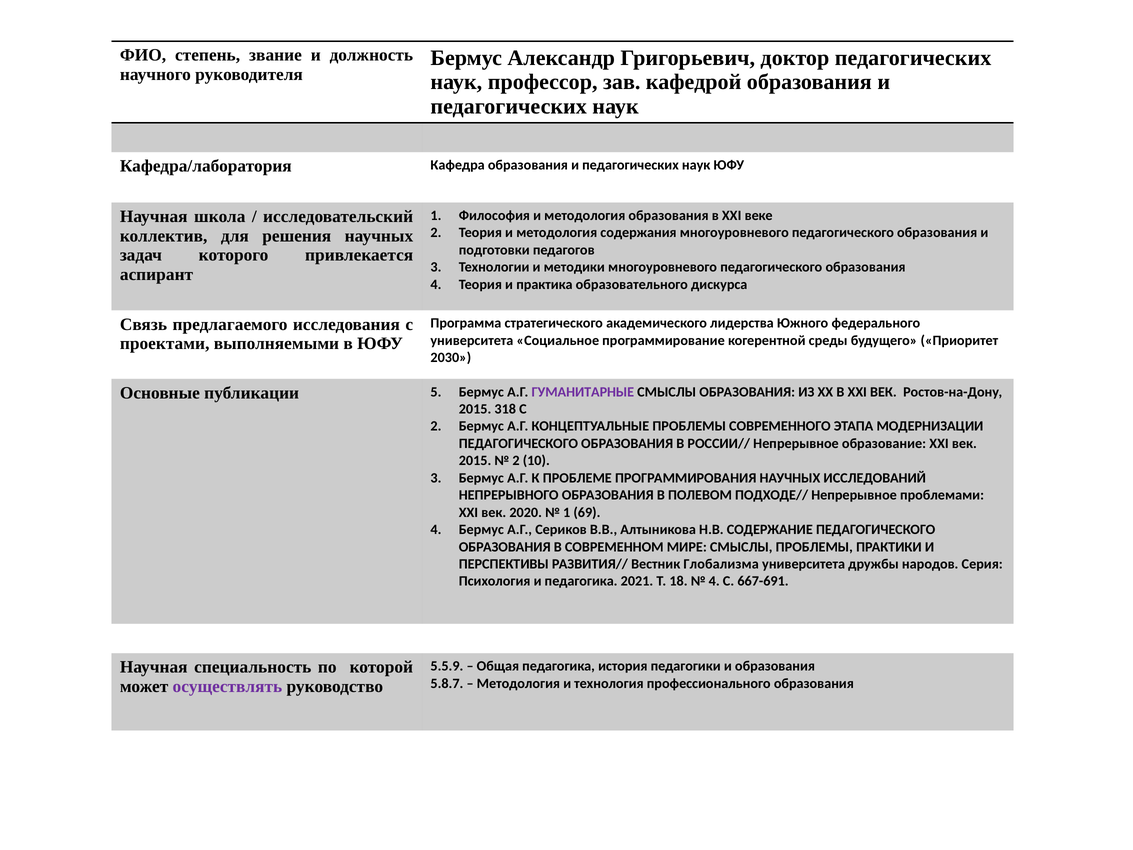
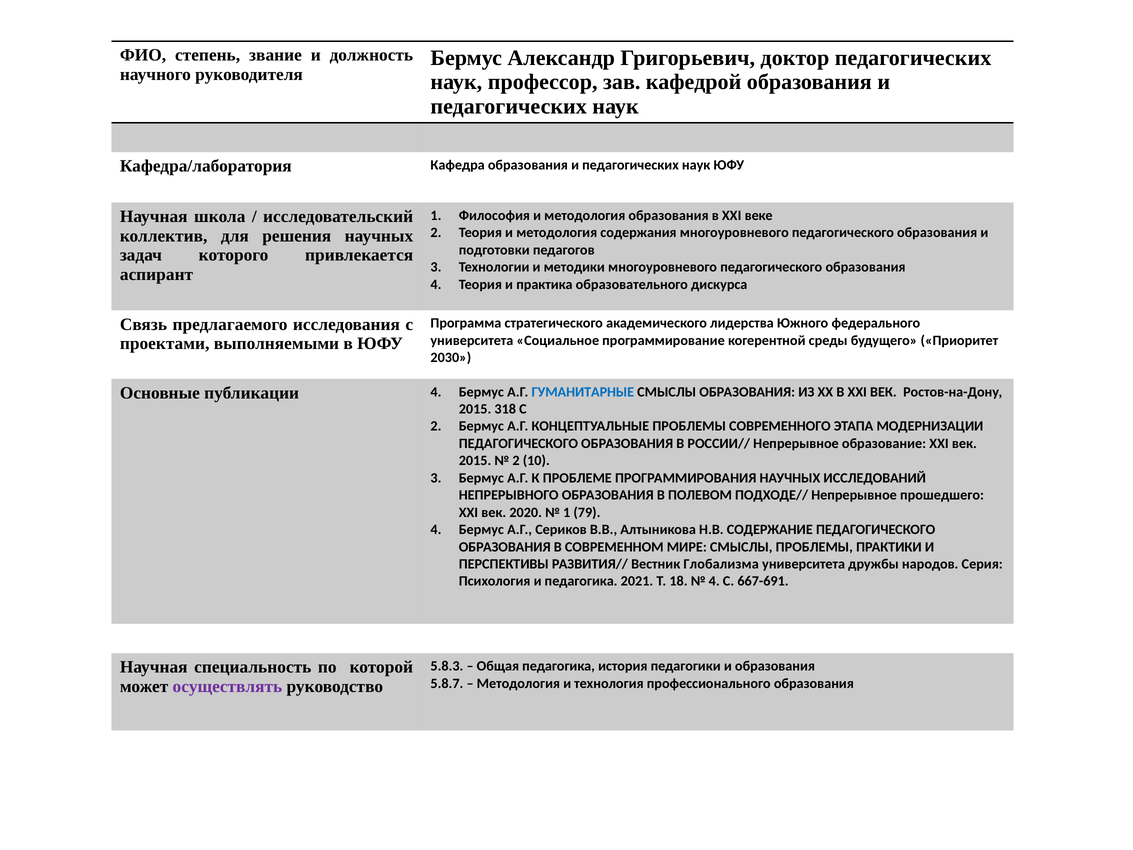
публикации 5: 5 -> 4 (436, 392)
ГУМАНИТАРНЫЕ colour: purple -> blue (583, 392)
проблемами: проблемами -> прошедшего (942, 495)
69: 69 -> 79 (587, 512)
5.5.9: 5.5.9 -> 5.8.3 (447, 666)
